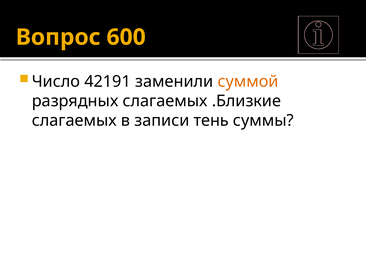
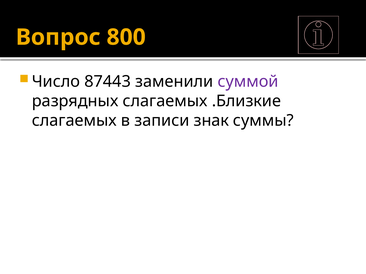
600: 600 -> 800 (126, 37)
42191: 42191 -> 87443 (108, 82)
суммой colour: orange -> purple (248, 82)
тень: тень -> знак (211, 121)
